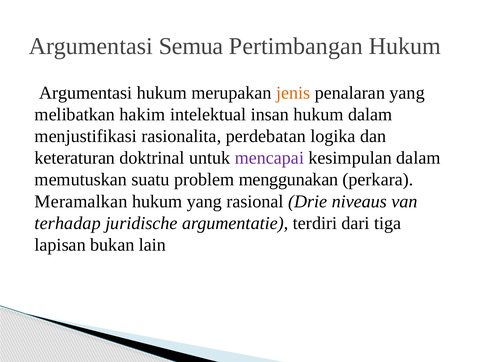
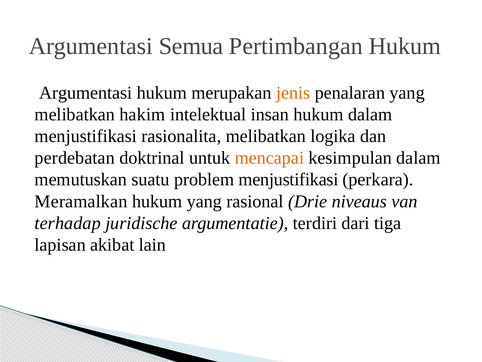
rasionalita perdebatan: perdebatan -> melibatkan (266, 136)
keteraturan: keteraturan -> perdebatan (75, 158)
mencapai colour: purple -> orange (269, 158)
problem menggunakan: menggunakan -> menjustifikasi (289, 179)
bukan: bukan -> akibat (112, 245)
